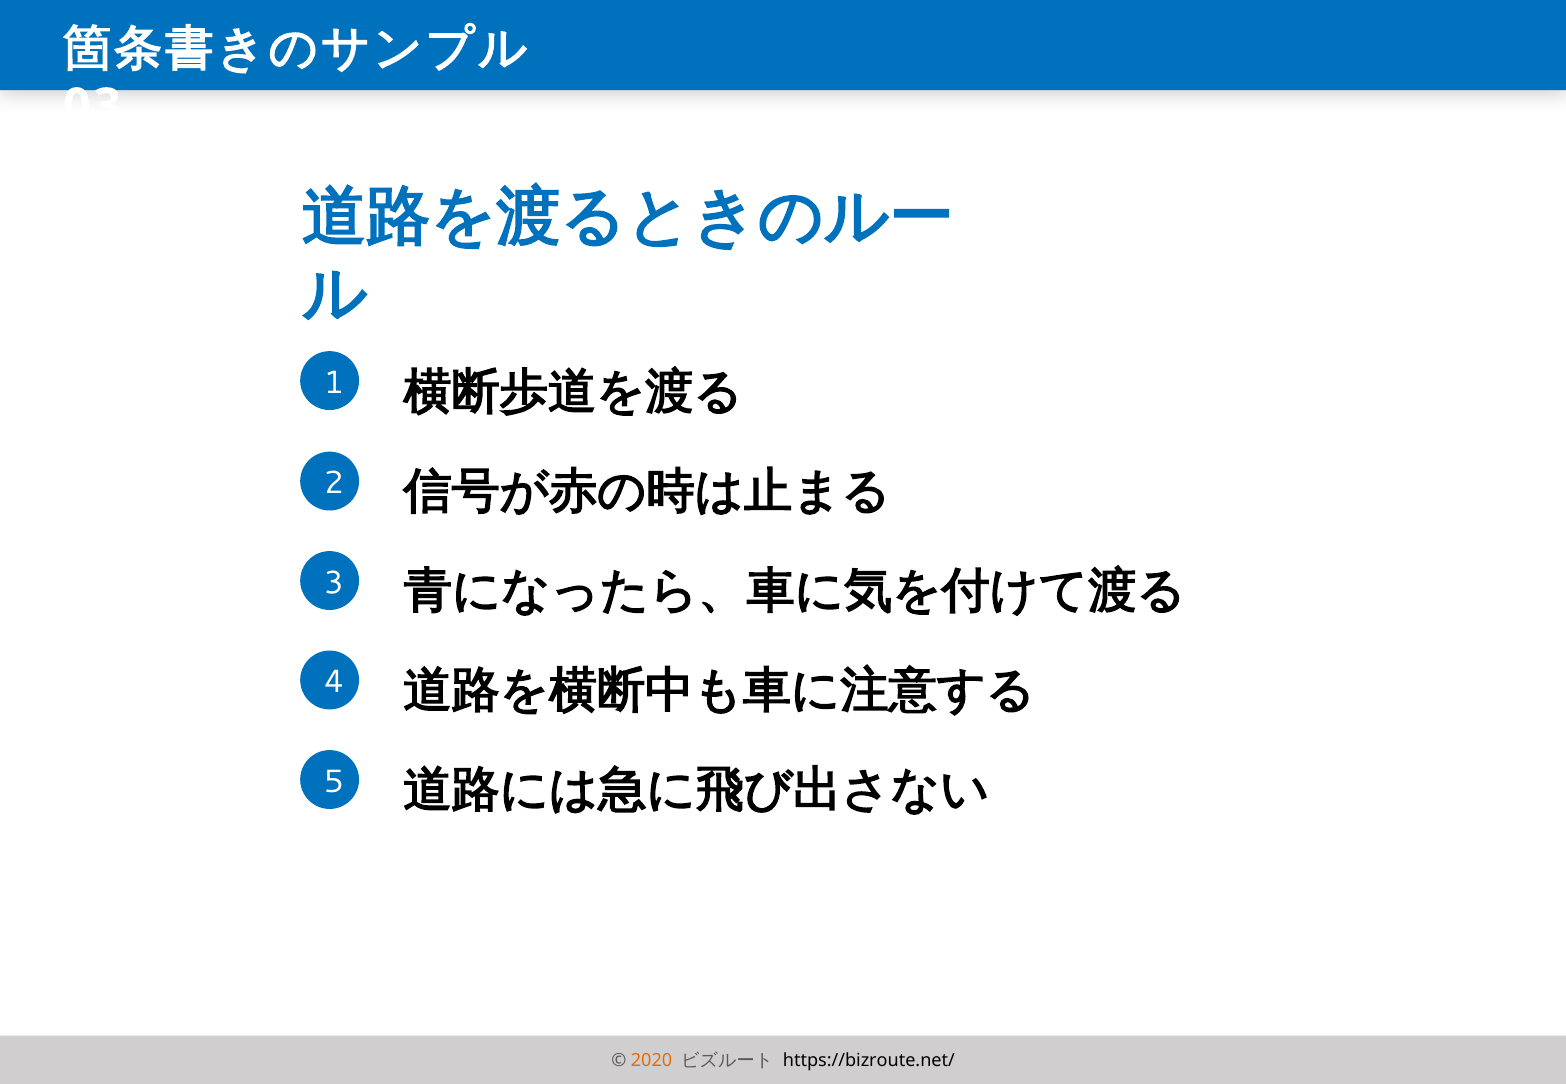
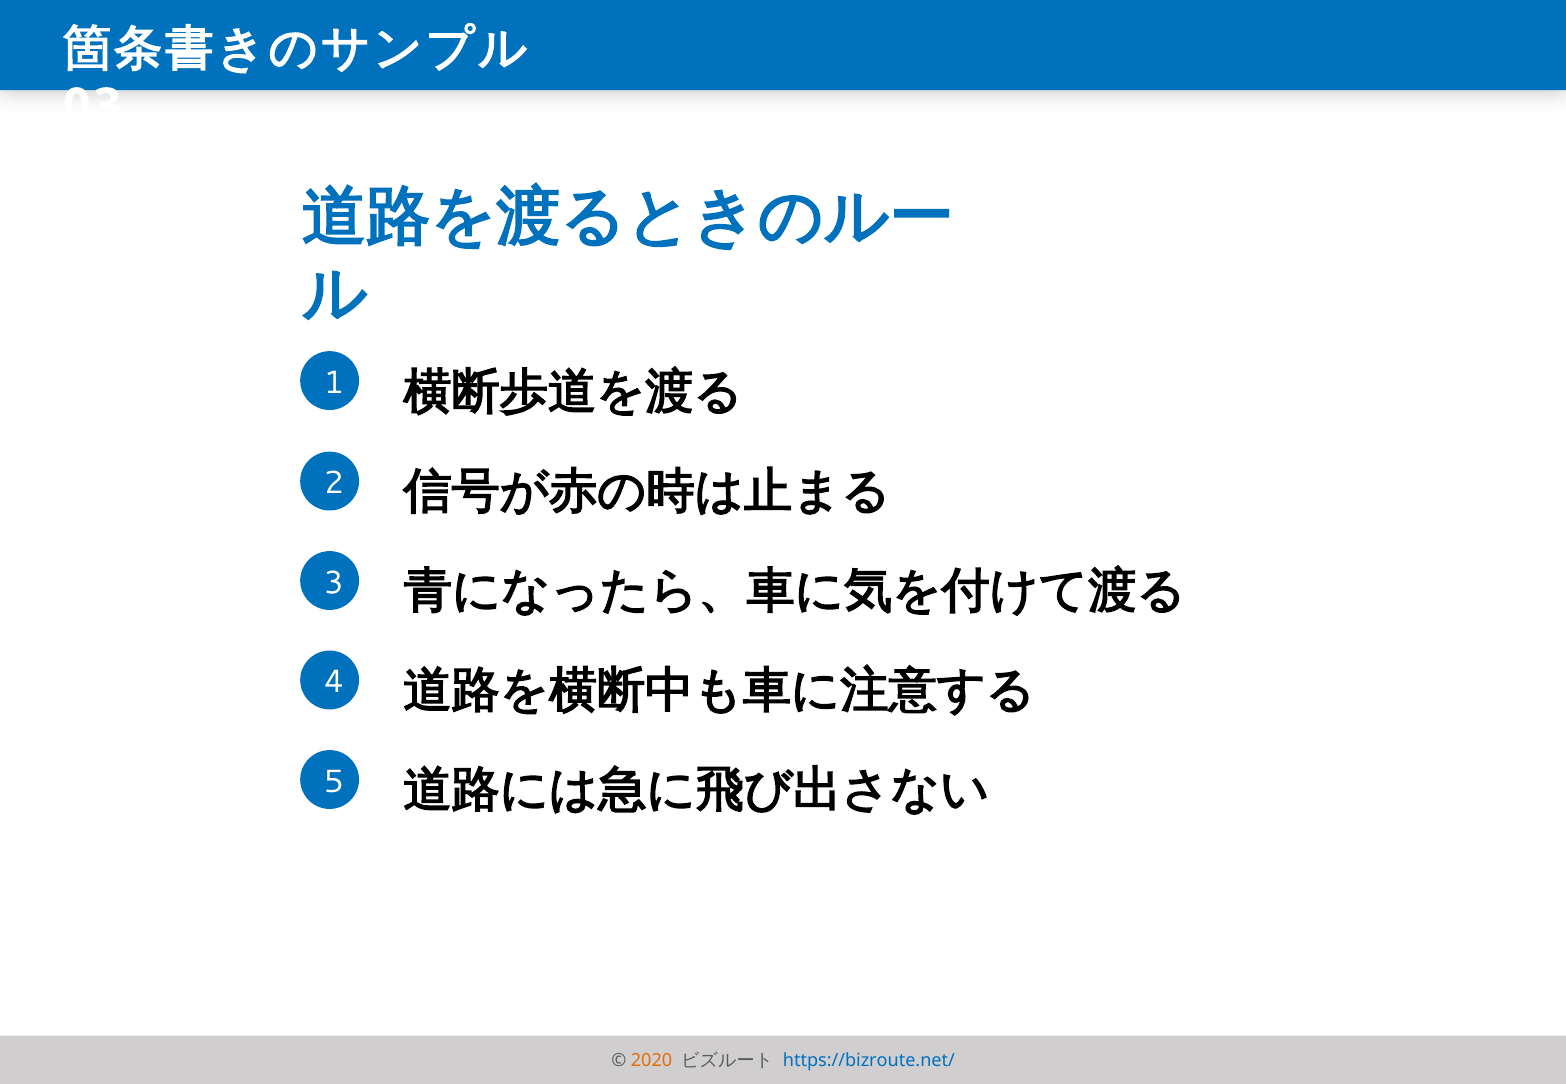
https://bizroute.net/ colour: black -> blue (869, 1061)
